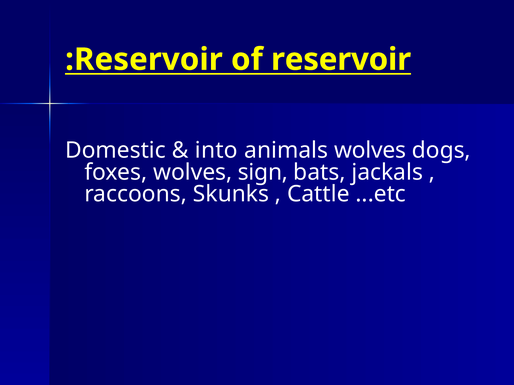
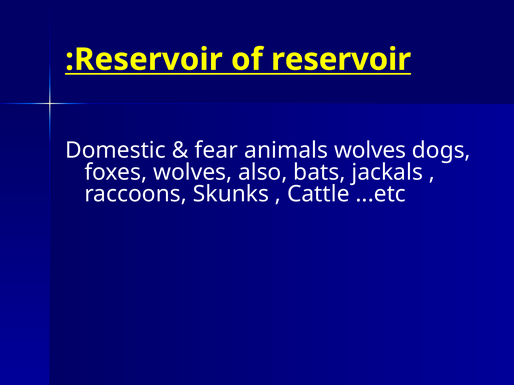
into: into -> fear (216, 150)
sign: sign -> also (263, 172)
